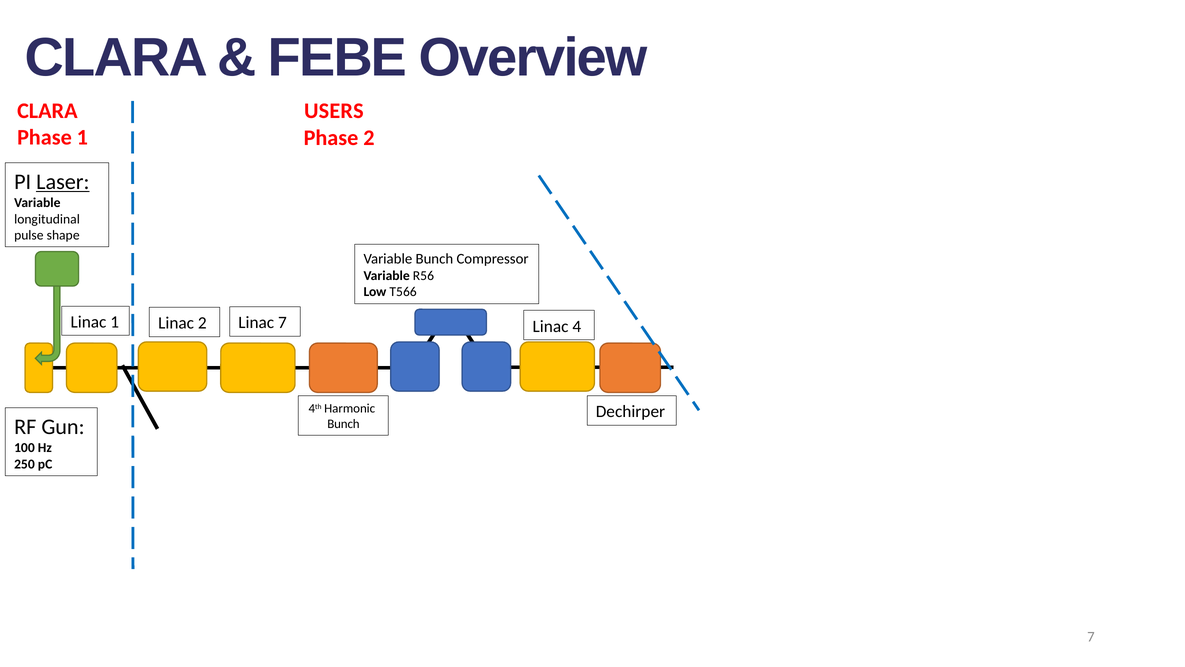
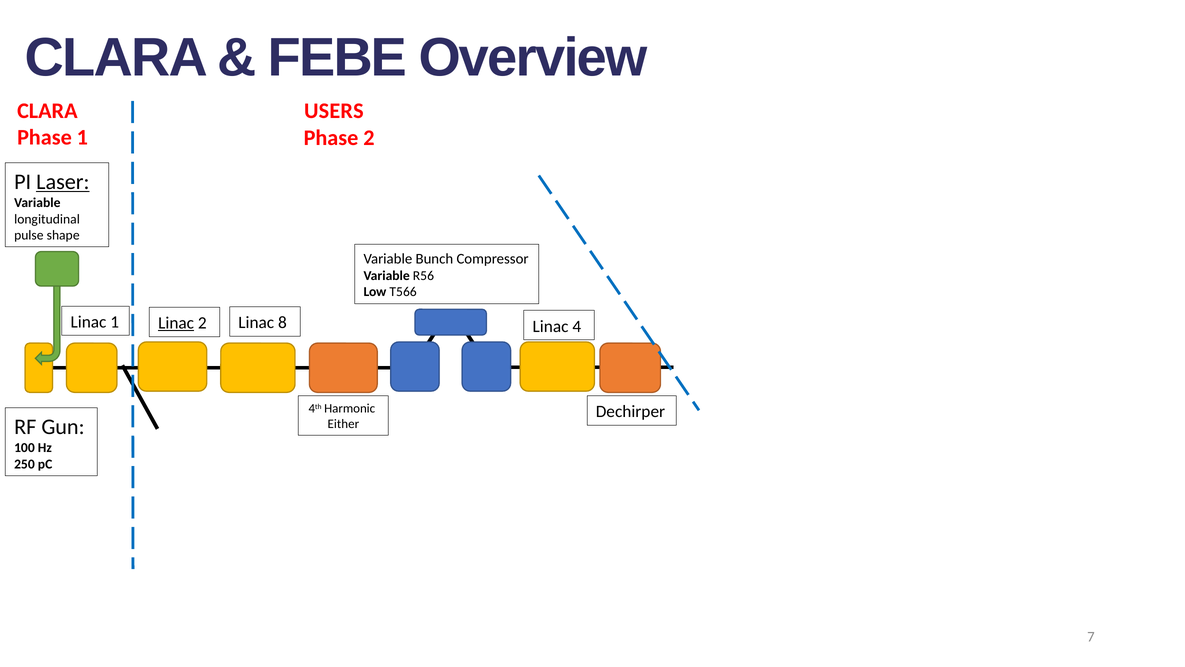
Linac underline: none -> present (176, 323)
Linac 7: 7 -> 8 (282, 323)
Bunch: Bunch -> Either (343, 424)
